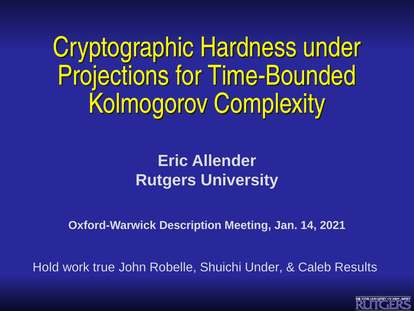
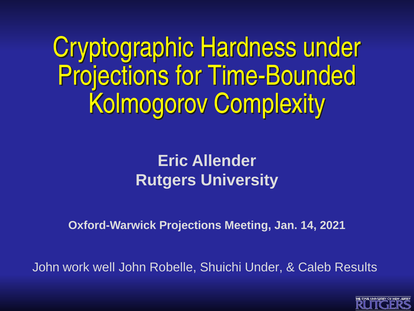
Oxford-Warwick Description: Description -> Projections (190, 225)
Hold: Hold -> John (46, 267)
true: true -> well (104, 267)
